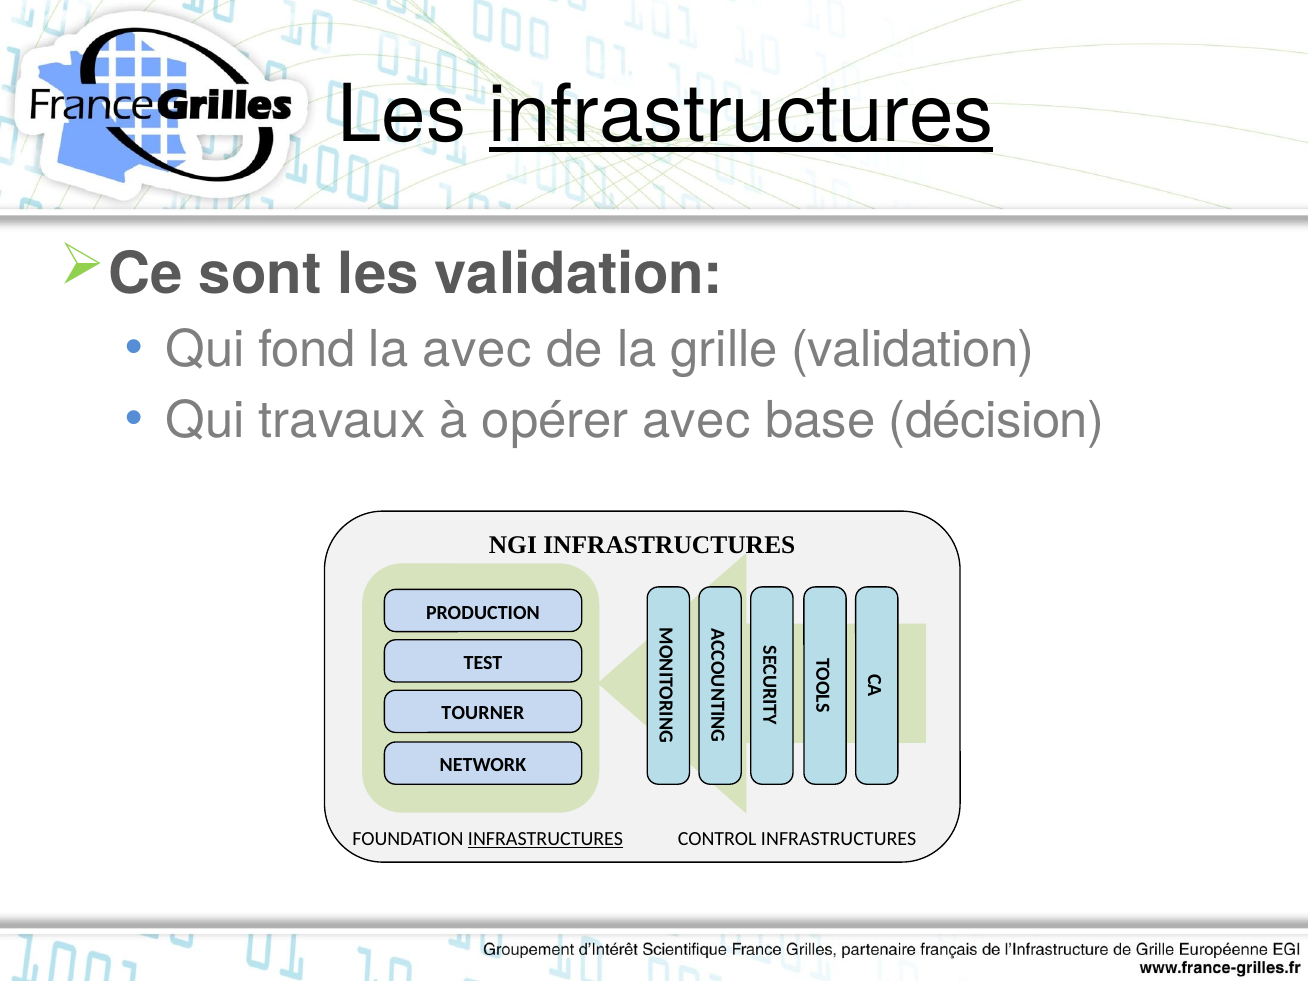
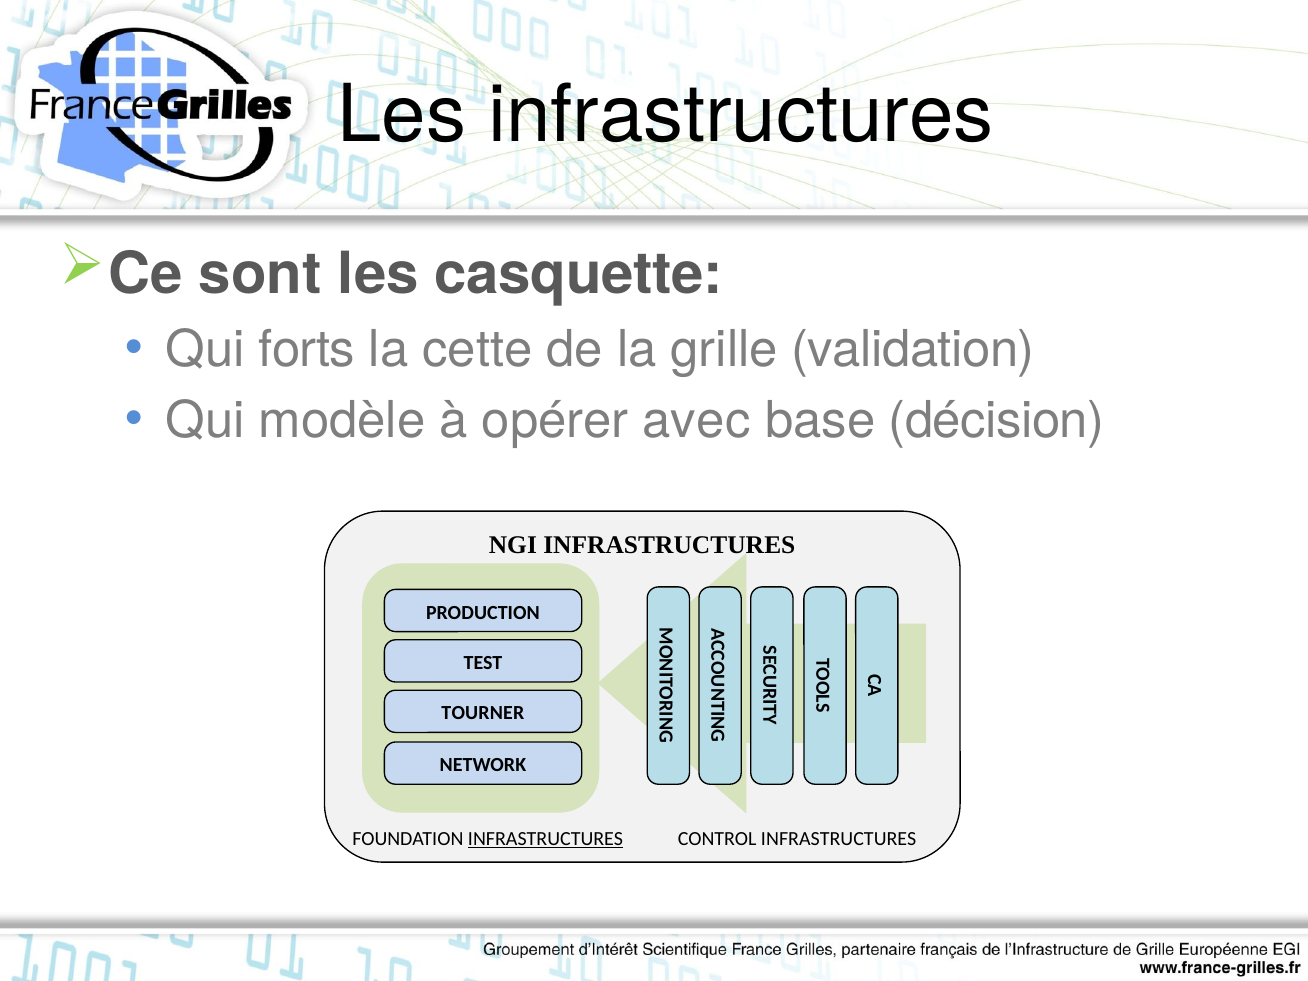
infrastructures underline: present -> none (741, 115)
les validation: validation -> casquette (579, 274)
fond: fond -> forts (307, 350)
la avec: avec -> cette (477, 350)
travaux: travaux -> modèle (342, 421)
